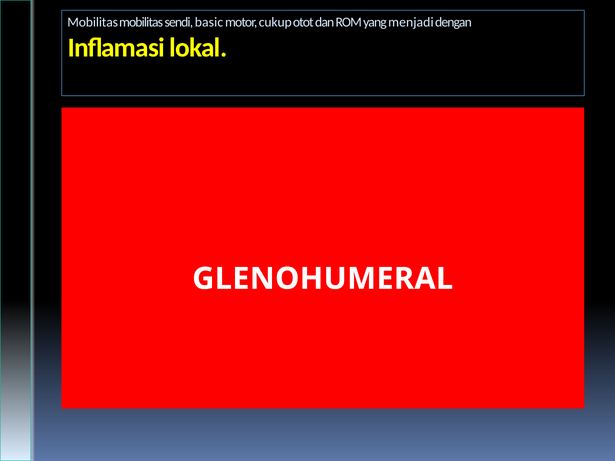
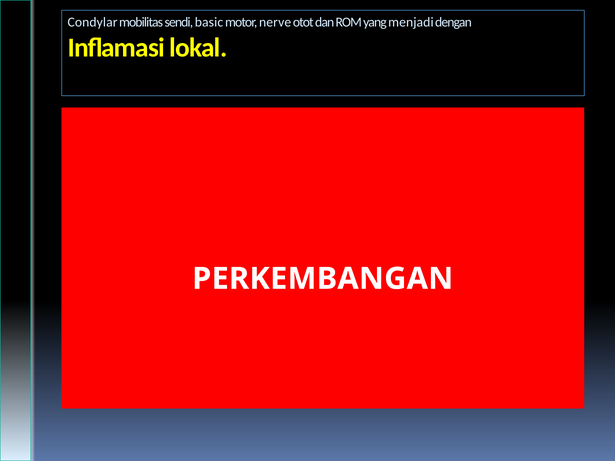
Mobilitas: Mobilitas -> Condylar (93, 22)
cukup: cukup -> nerve (275, 22)
GLENOHUMERAL: GLENOHUMERAL -> PERKEMBANGAN (323, 279)
